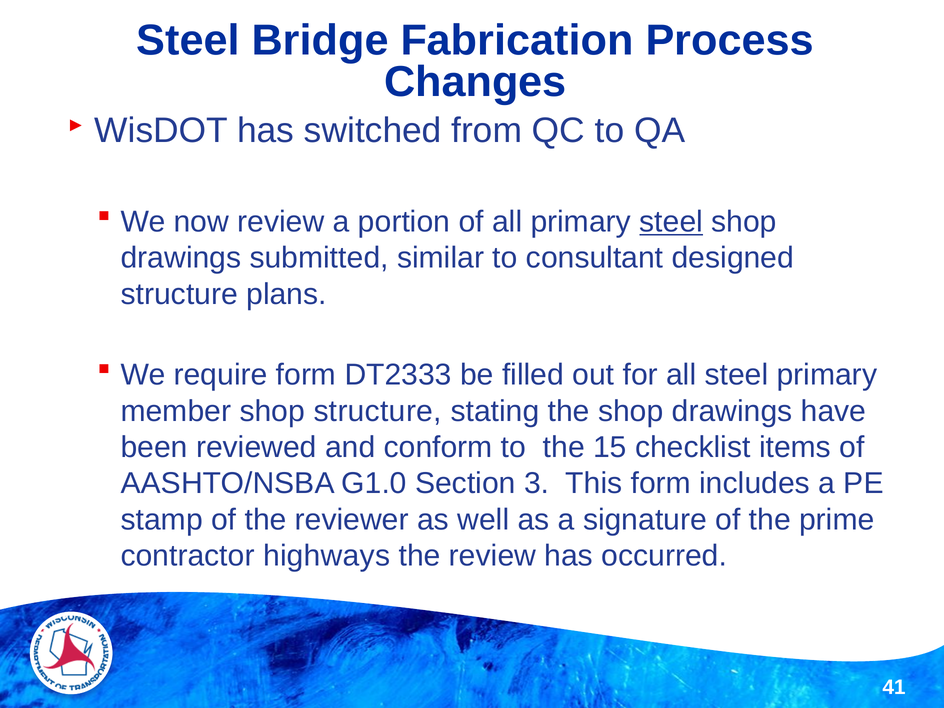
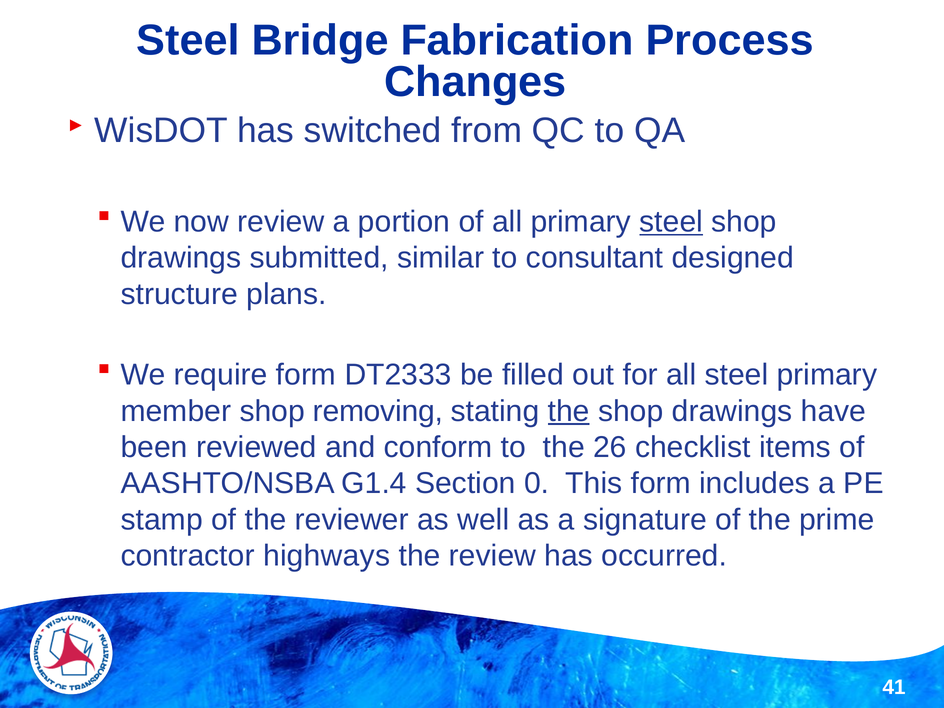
shop structure: structure -> removing (378, 411)
the underline: none -> present (569, 411)
15: 15 -> 26 (610, 447)
G1.0: G1.0 -> G1.4 (374, 483)
3: 3 -> 0 (537, 483)
